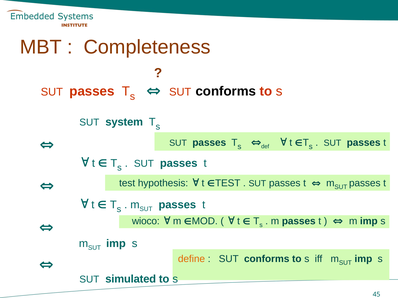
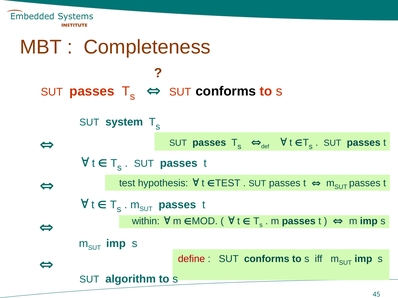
wioco: wioco -> within (146, 221)
define colour: orange -> red (191, 259)
simulated: simulated -> algorithm (131, 279)
